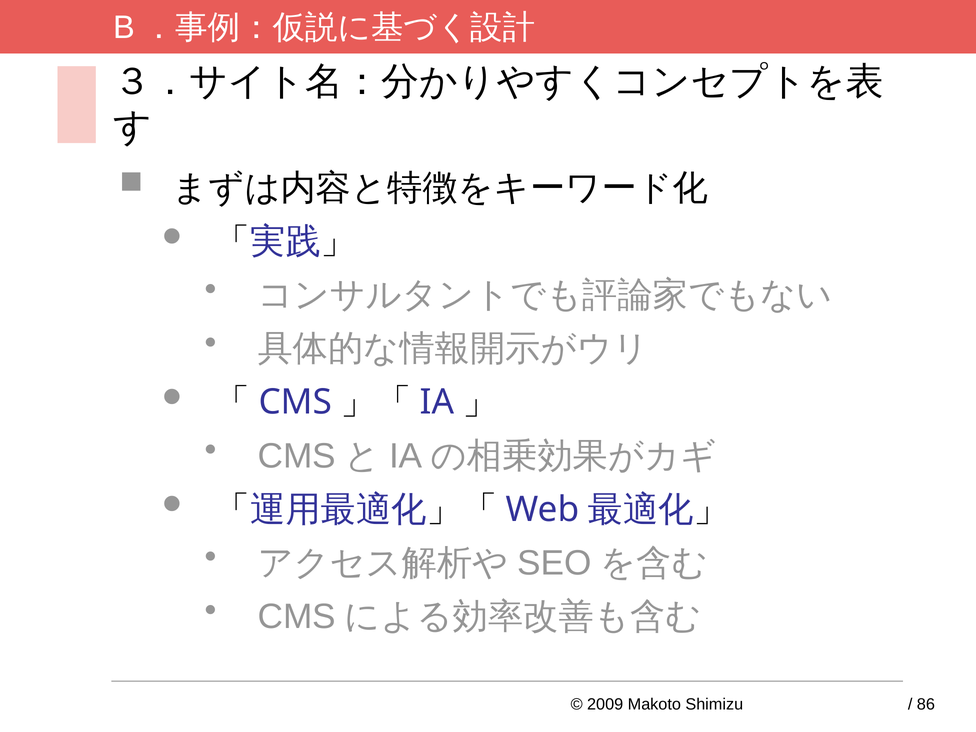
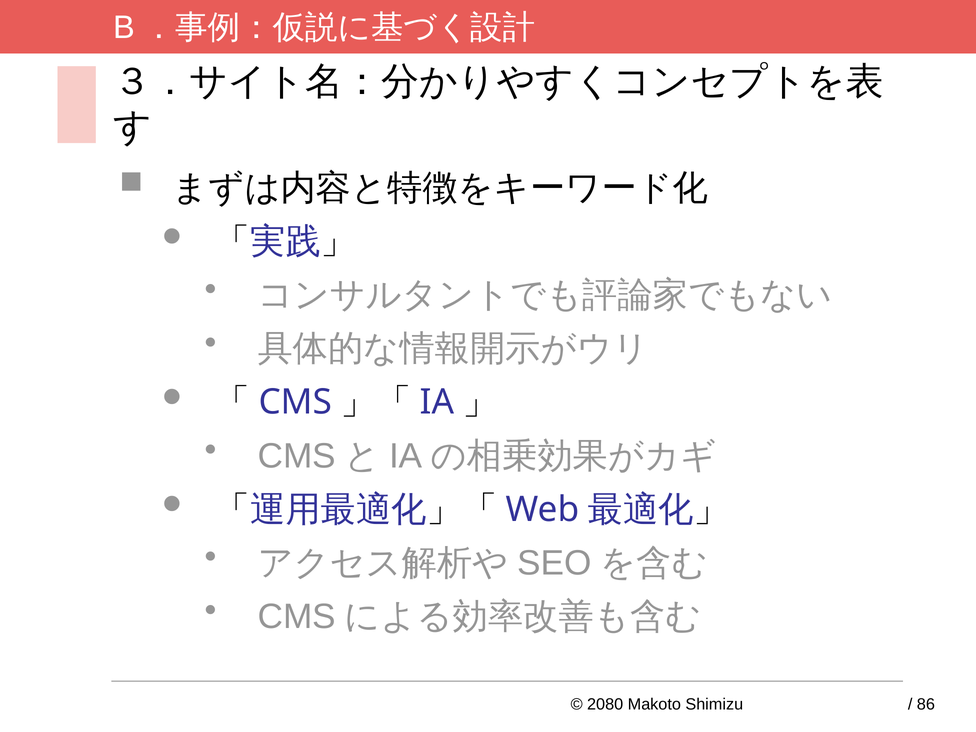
2009: 2009 -> 2080 (605, 705)
